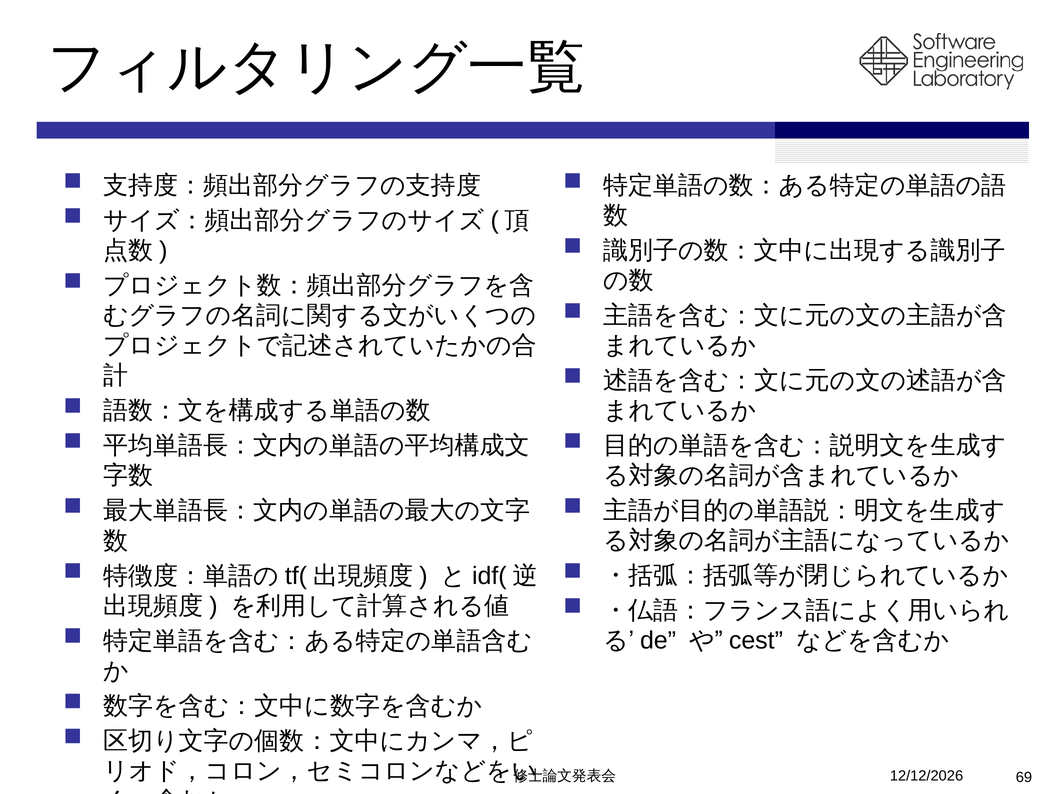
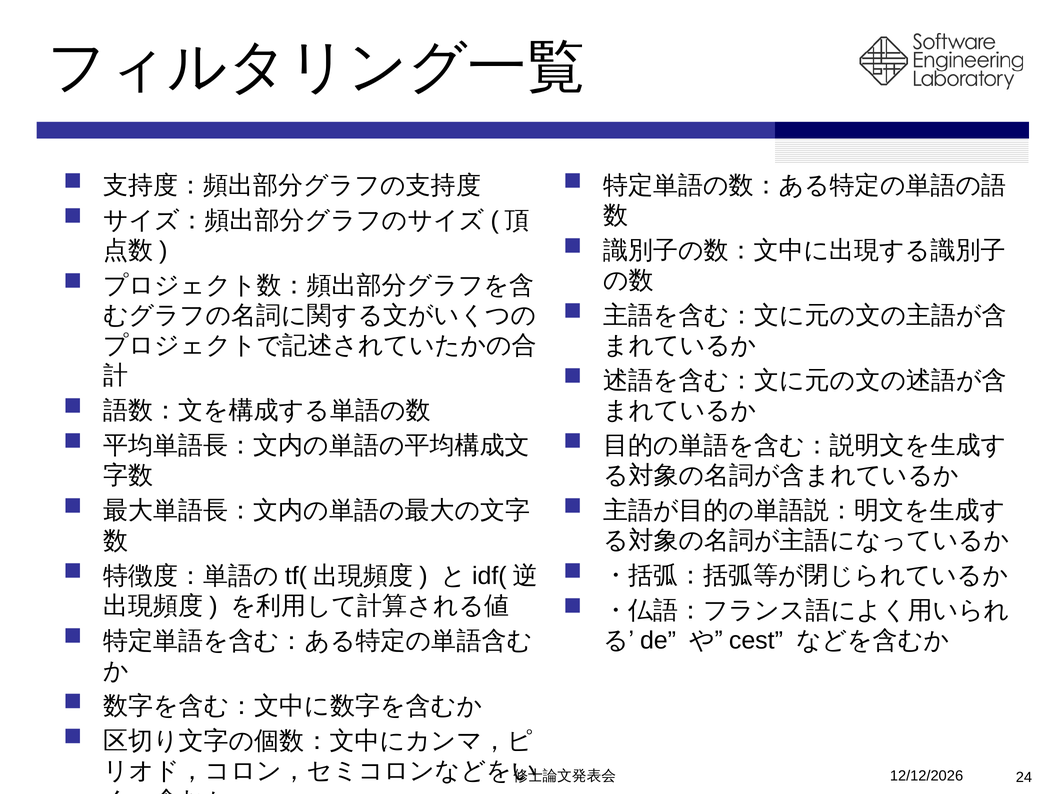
69: 69 -> 24 (1024, 777)
